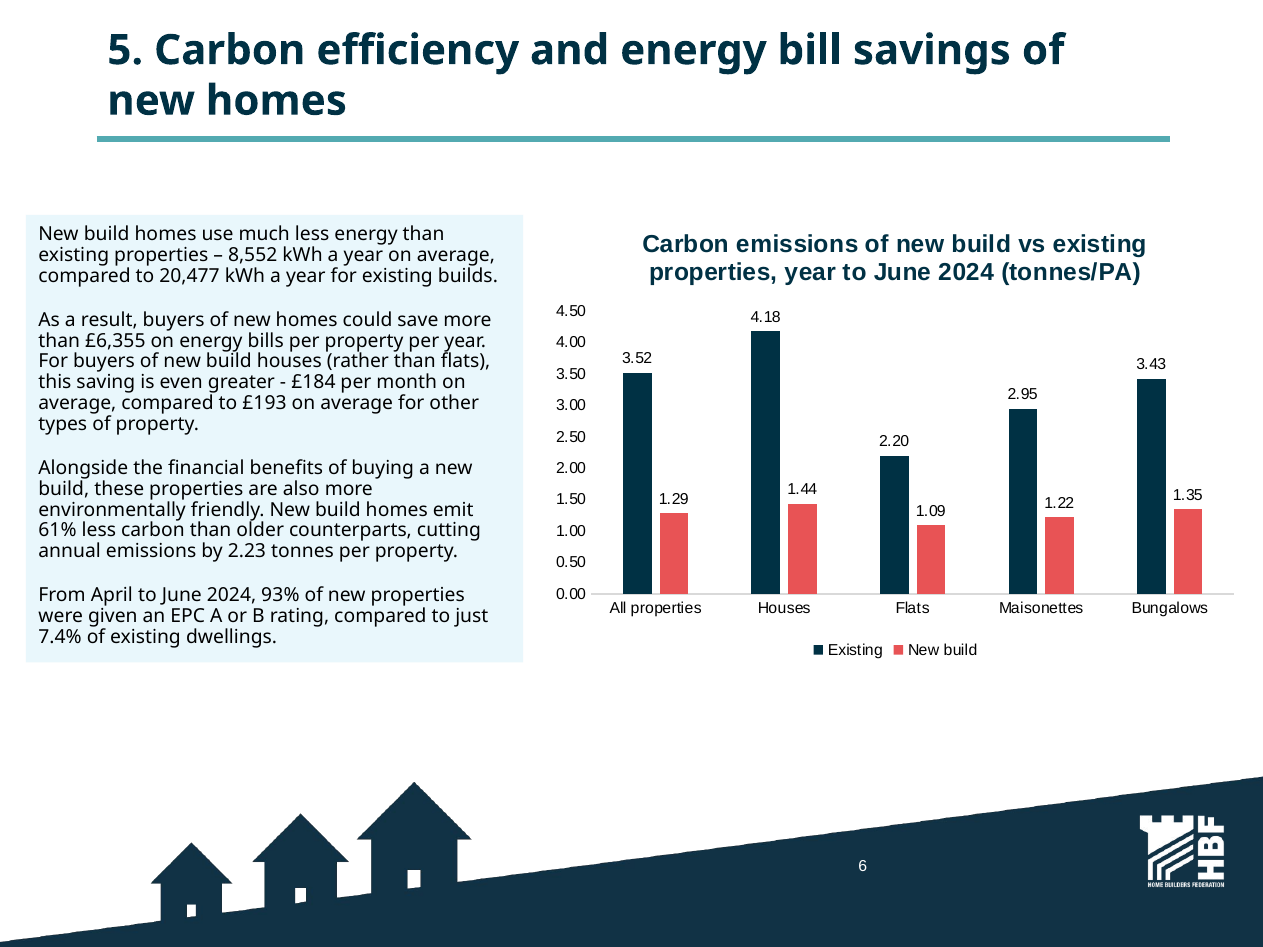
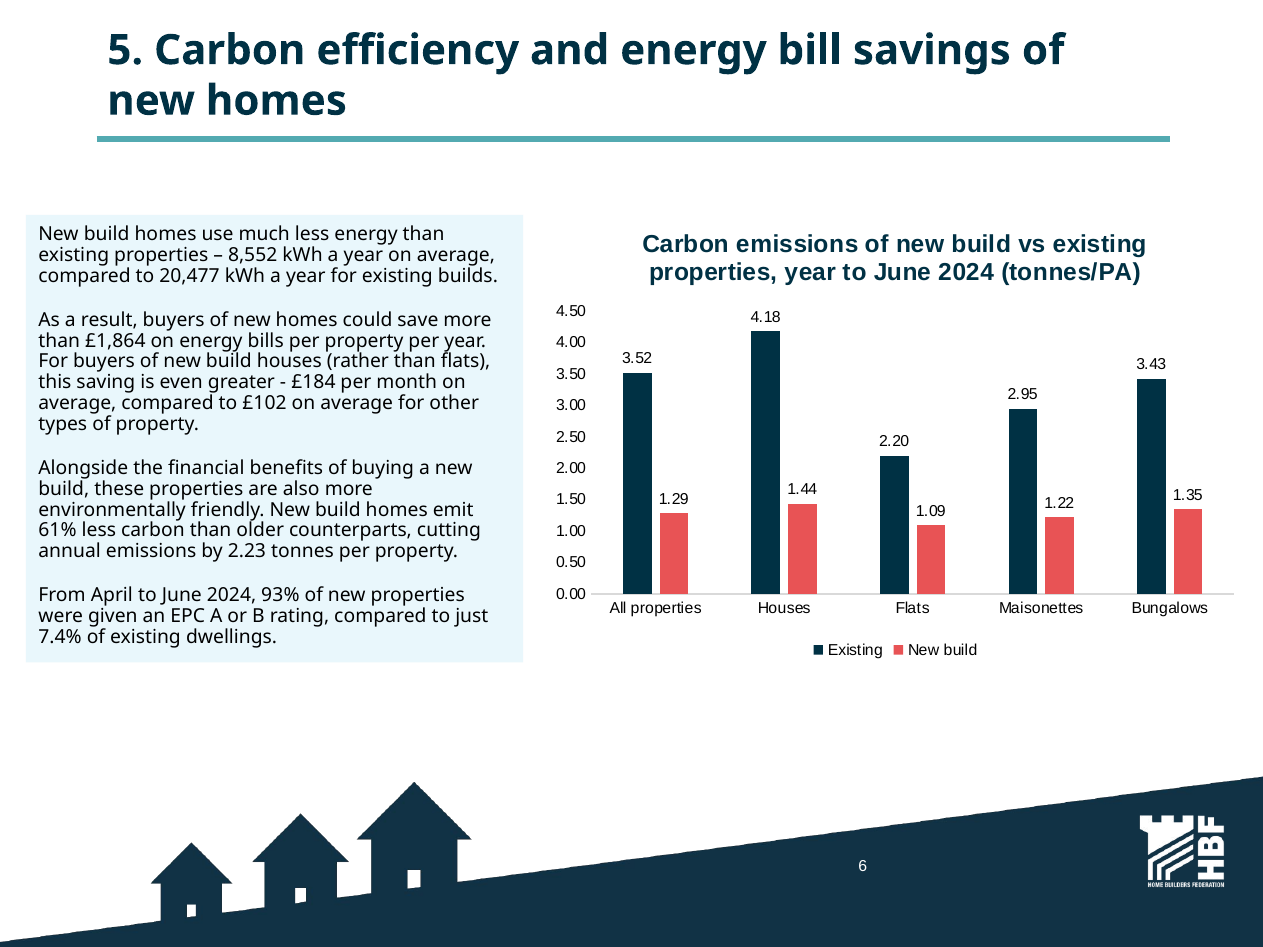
£6,355: £6,355 -> £1,864 (115, 341)
£193: £193 -> £102 (265, 403)
